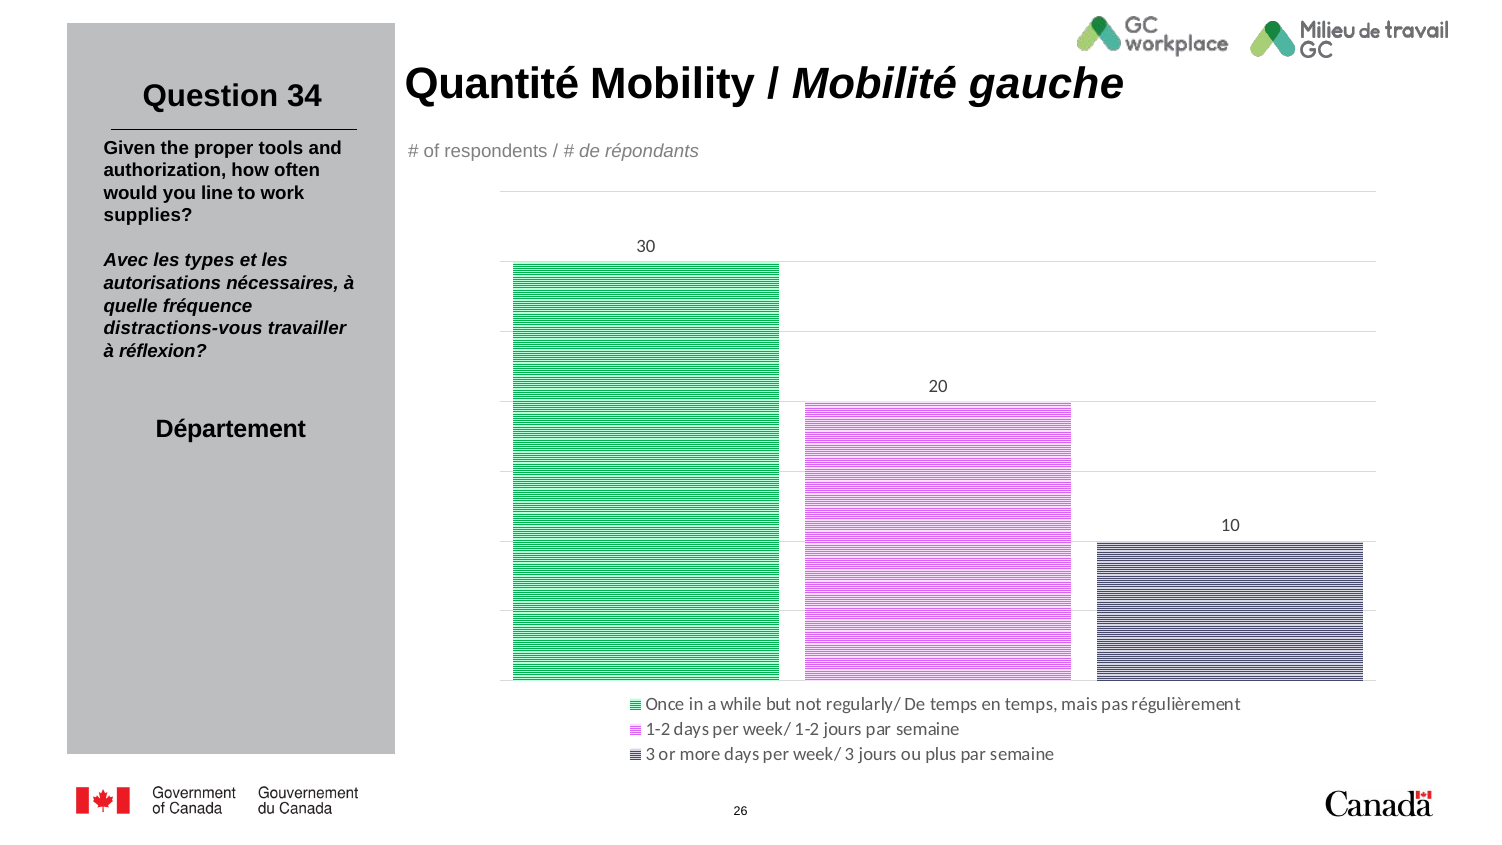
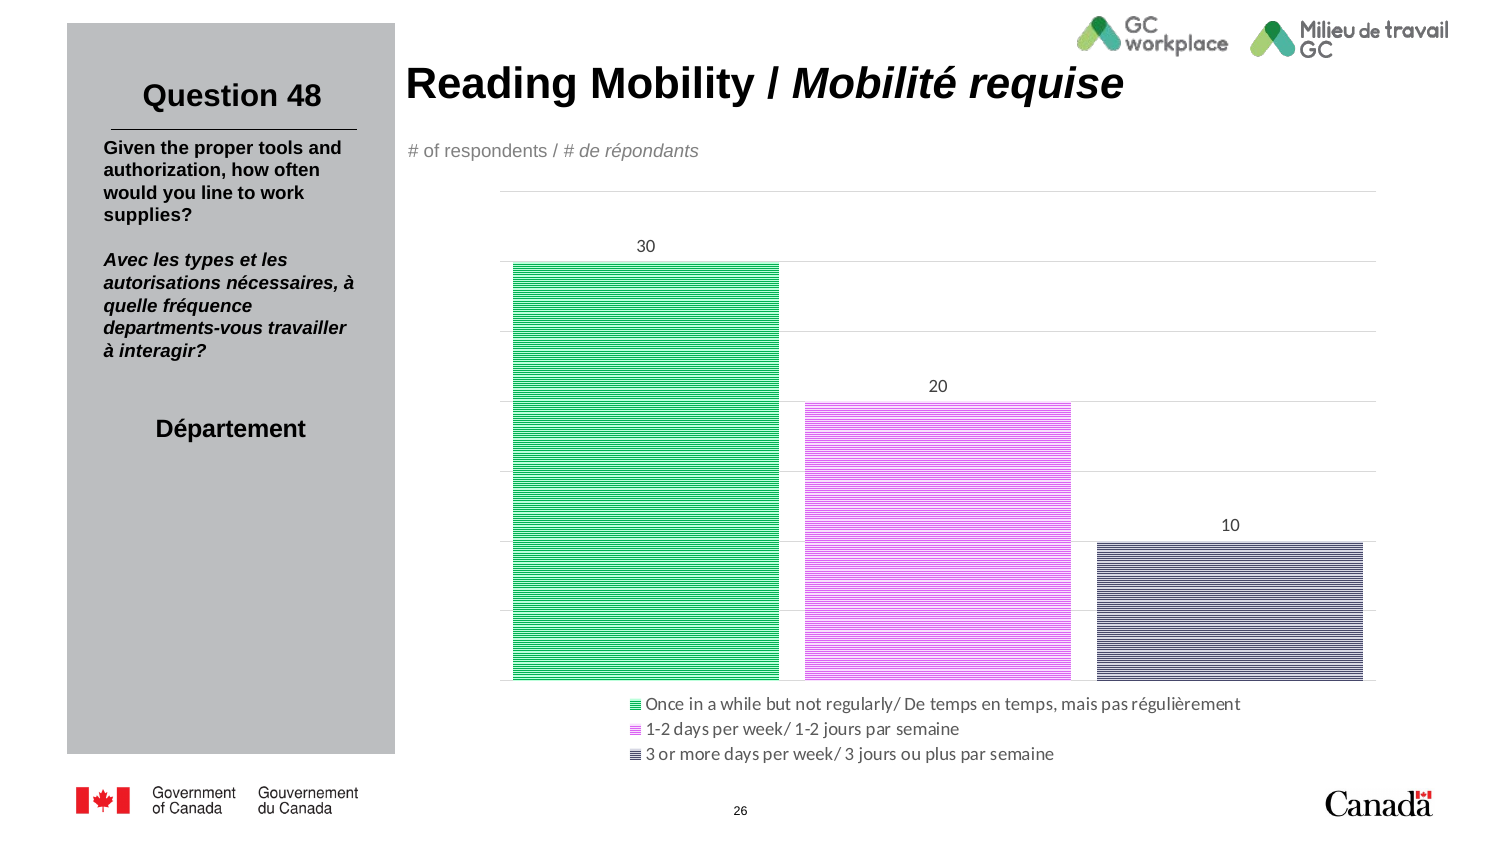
Quantité: Quantité -> Reading (492, 84)
gauche: gauche -> requise (1047, 84)
34: 34 -> 48 (304, 97)
distractions-vous: distractions-vous -> departments-vous (183, 328)
réflexion: réflexion -> interagir (163, 351)
